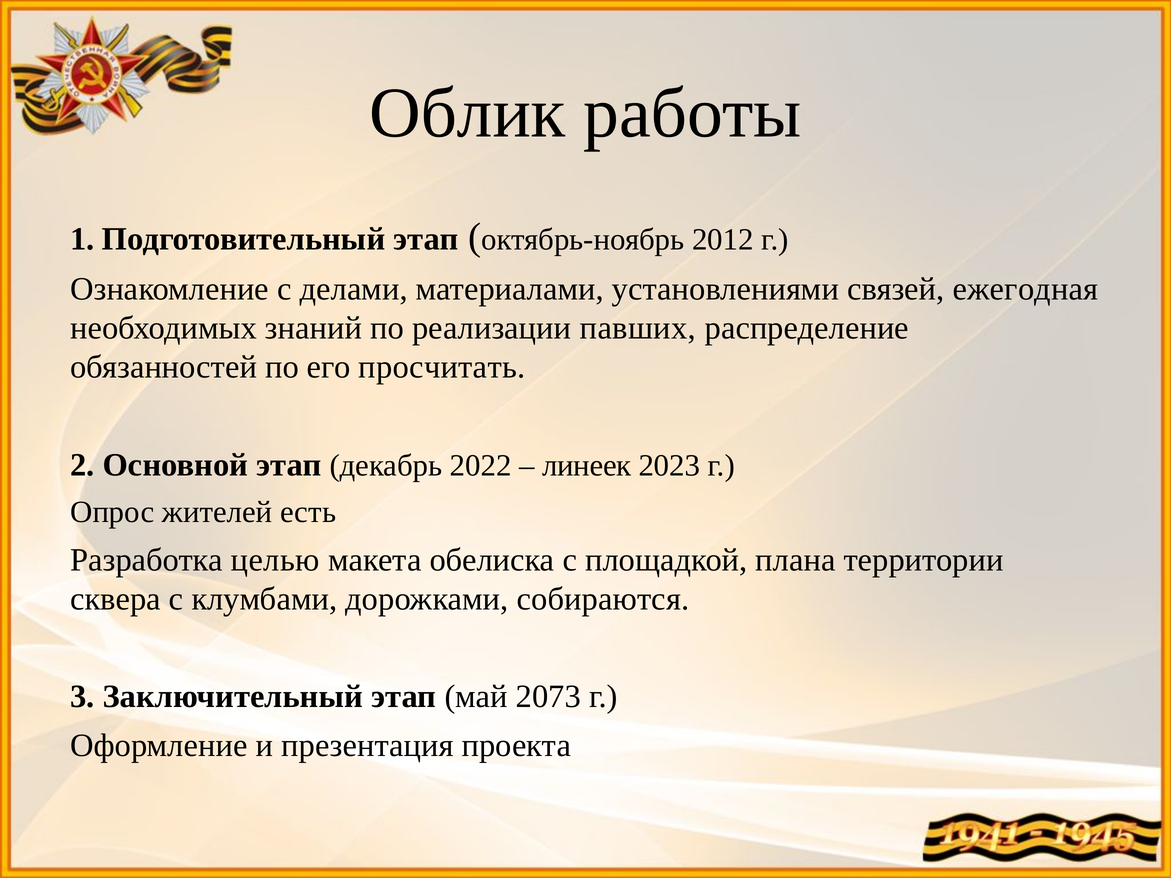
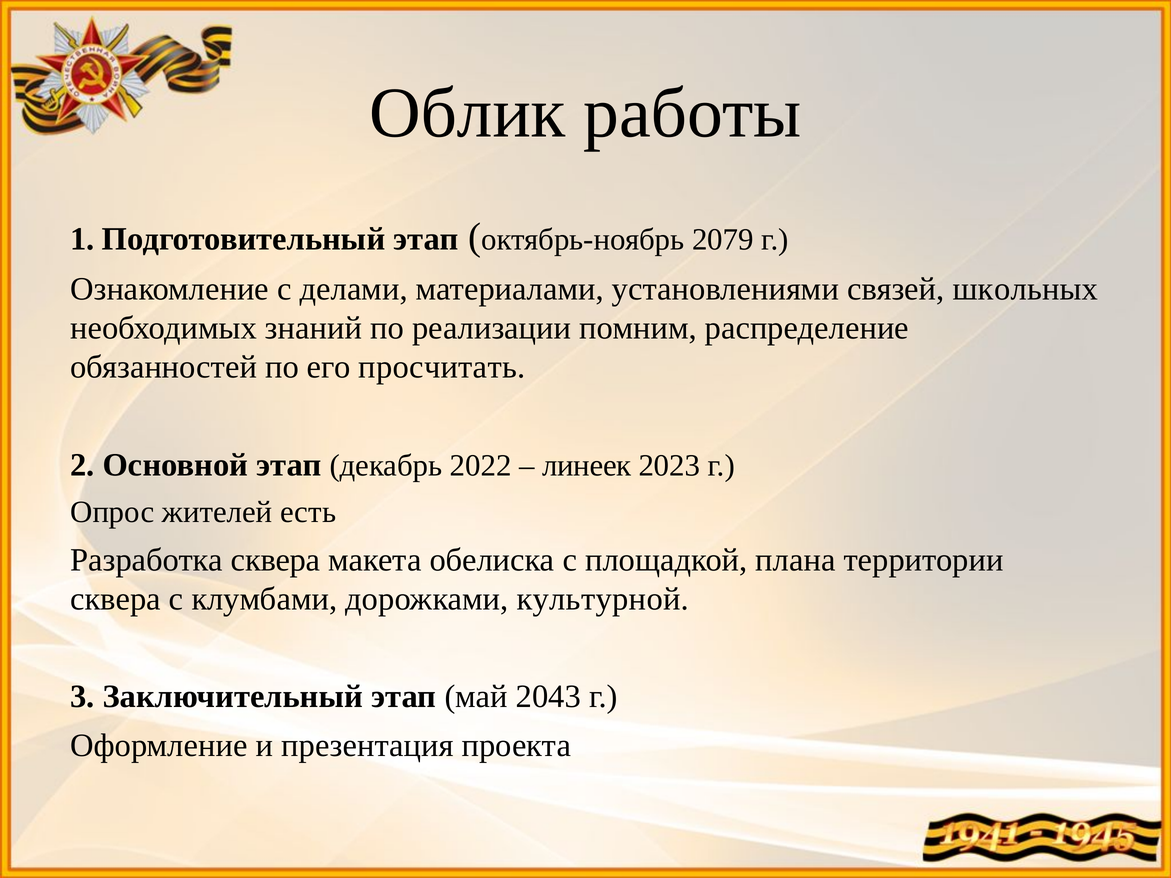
2012: 2012 -> 2079 (723, 240)
ежегодная: ежегодная -> школьных (1025, 289)
павших: павших -> помним (638, 328)
Разработка целью: целью -> сквера (276, 560)
собираются: собираются -> культурной (603, 599)
2073: 2073 -> 2043 (548, 697)
